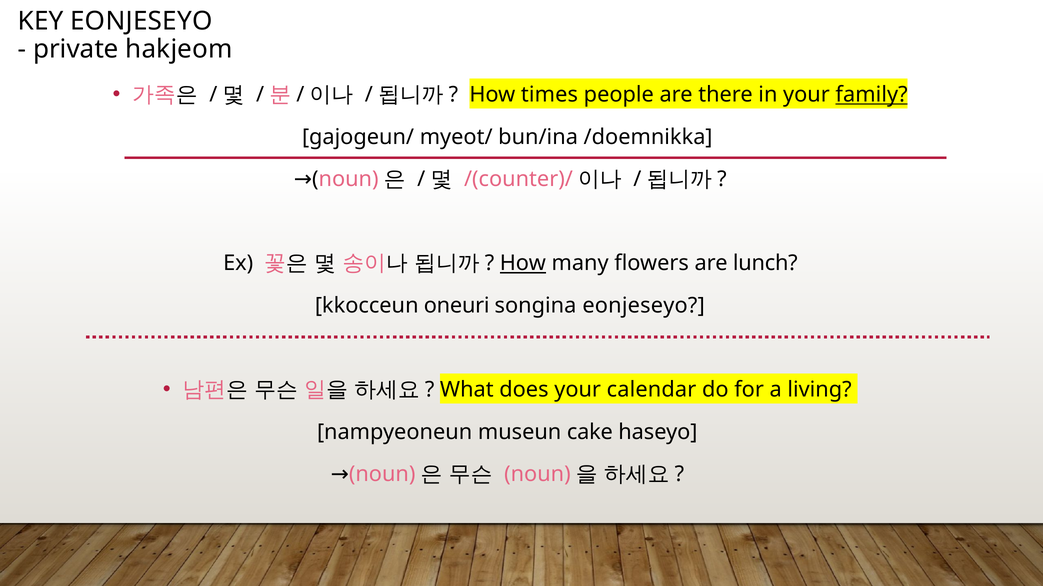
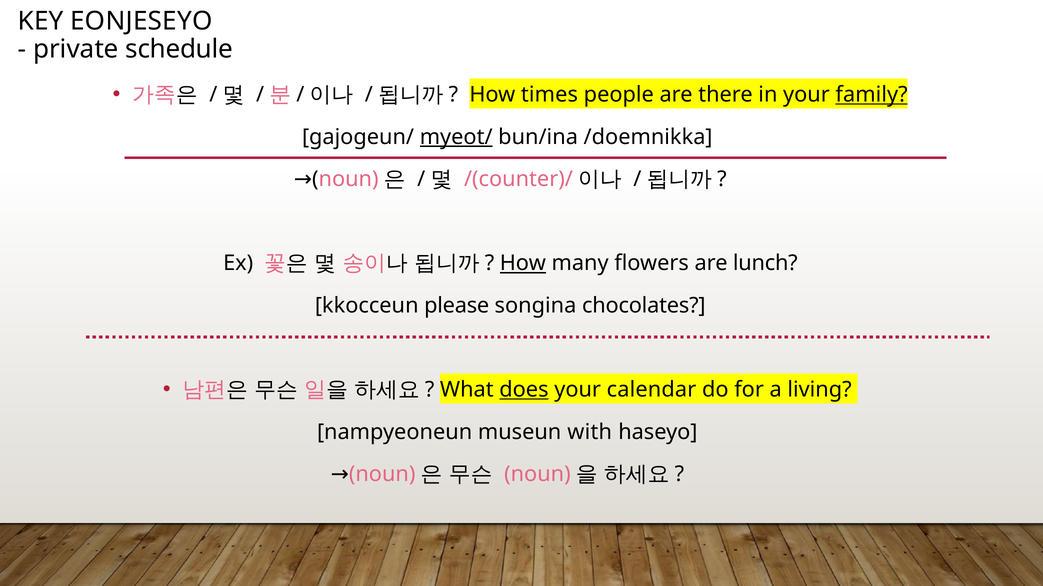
hakjeom: hakjeom -> schedule (179, 49)
myeot/ underline: none -> present (456, 137)
oneuri: oneuri -> please (457, 306)
songina eonjeseyo: eonjeseyo -> chocolates (644, 306)
does underline: none -> present (524, 390)
cake: cake -> with (590, 432)
